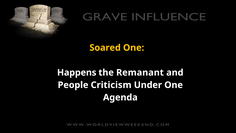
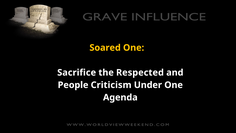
Happens: Happens -> Sacrifice (77, 72)
Remanant: Remanant -> Respected (140, 72)
